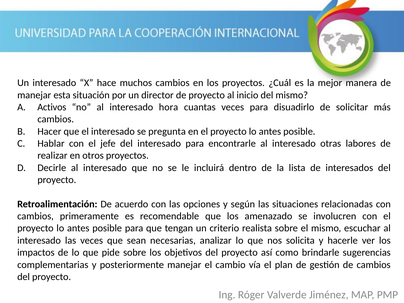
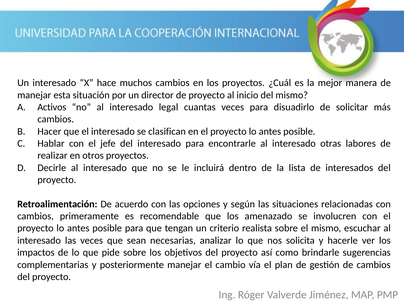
hora: hora -> legal (169, 107)
pregunta: pregunta -> clasifican (167, 131)
